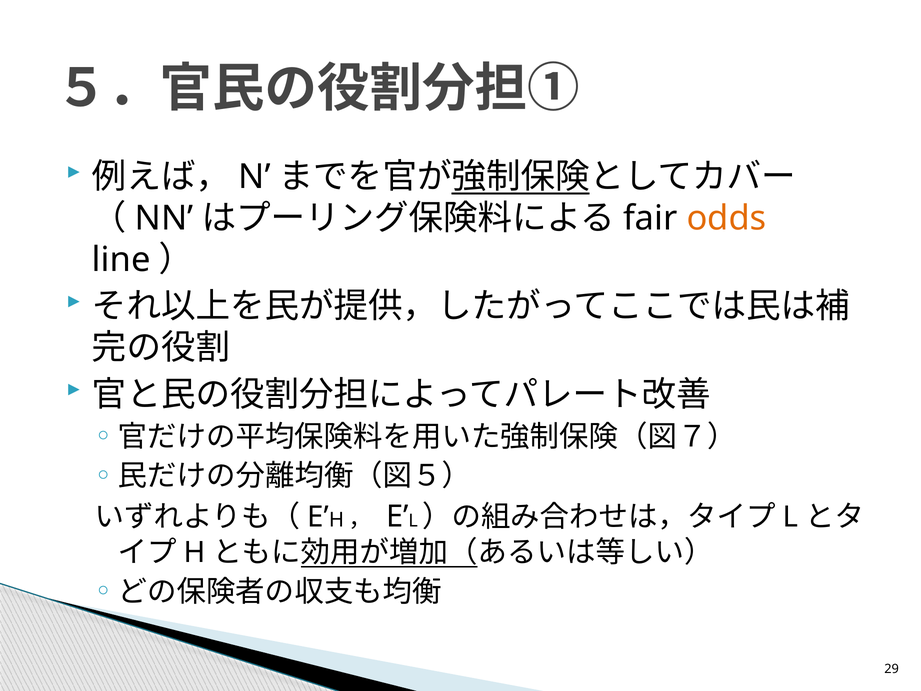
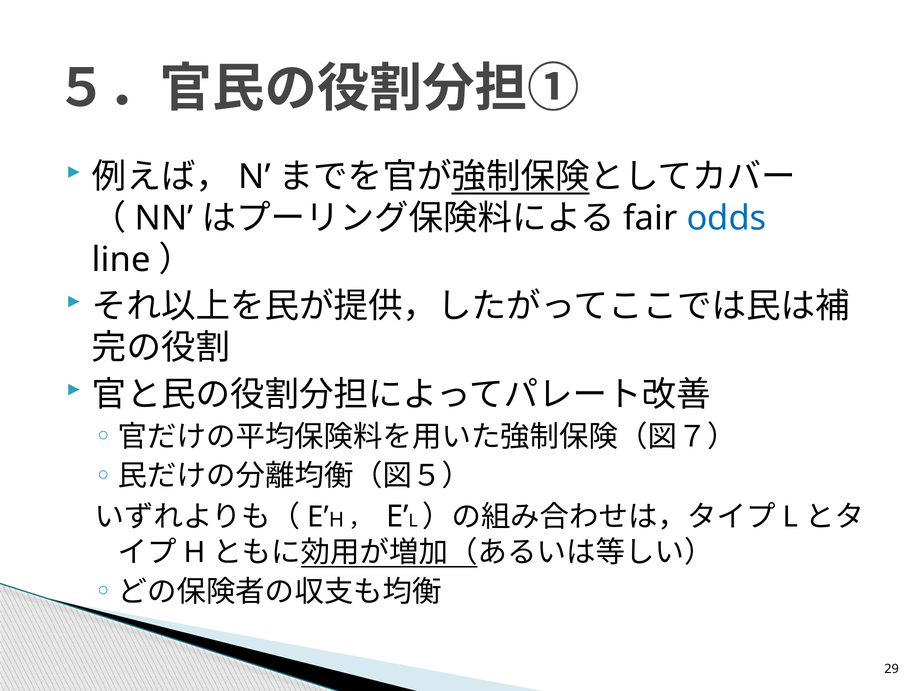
odds colour: orange -> blue (726, 218)
